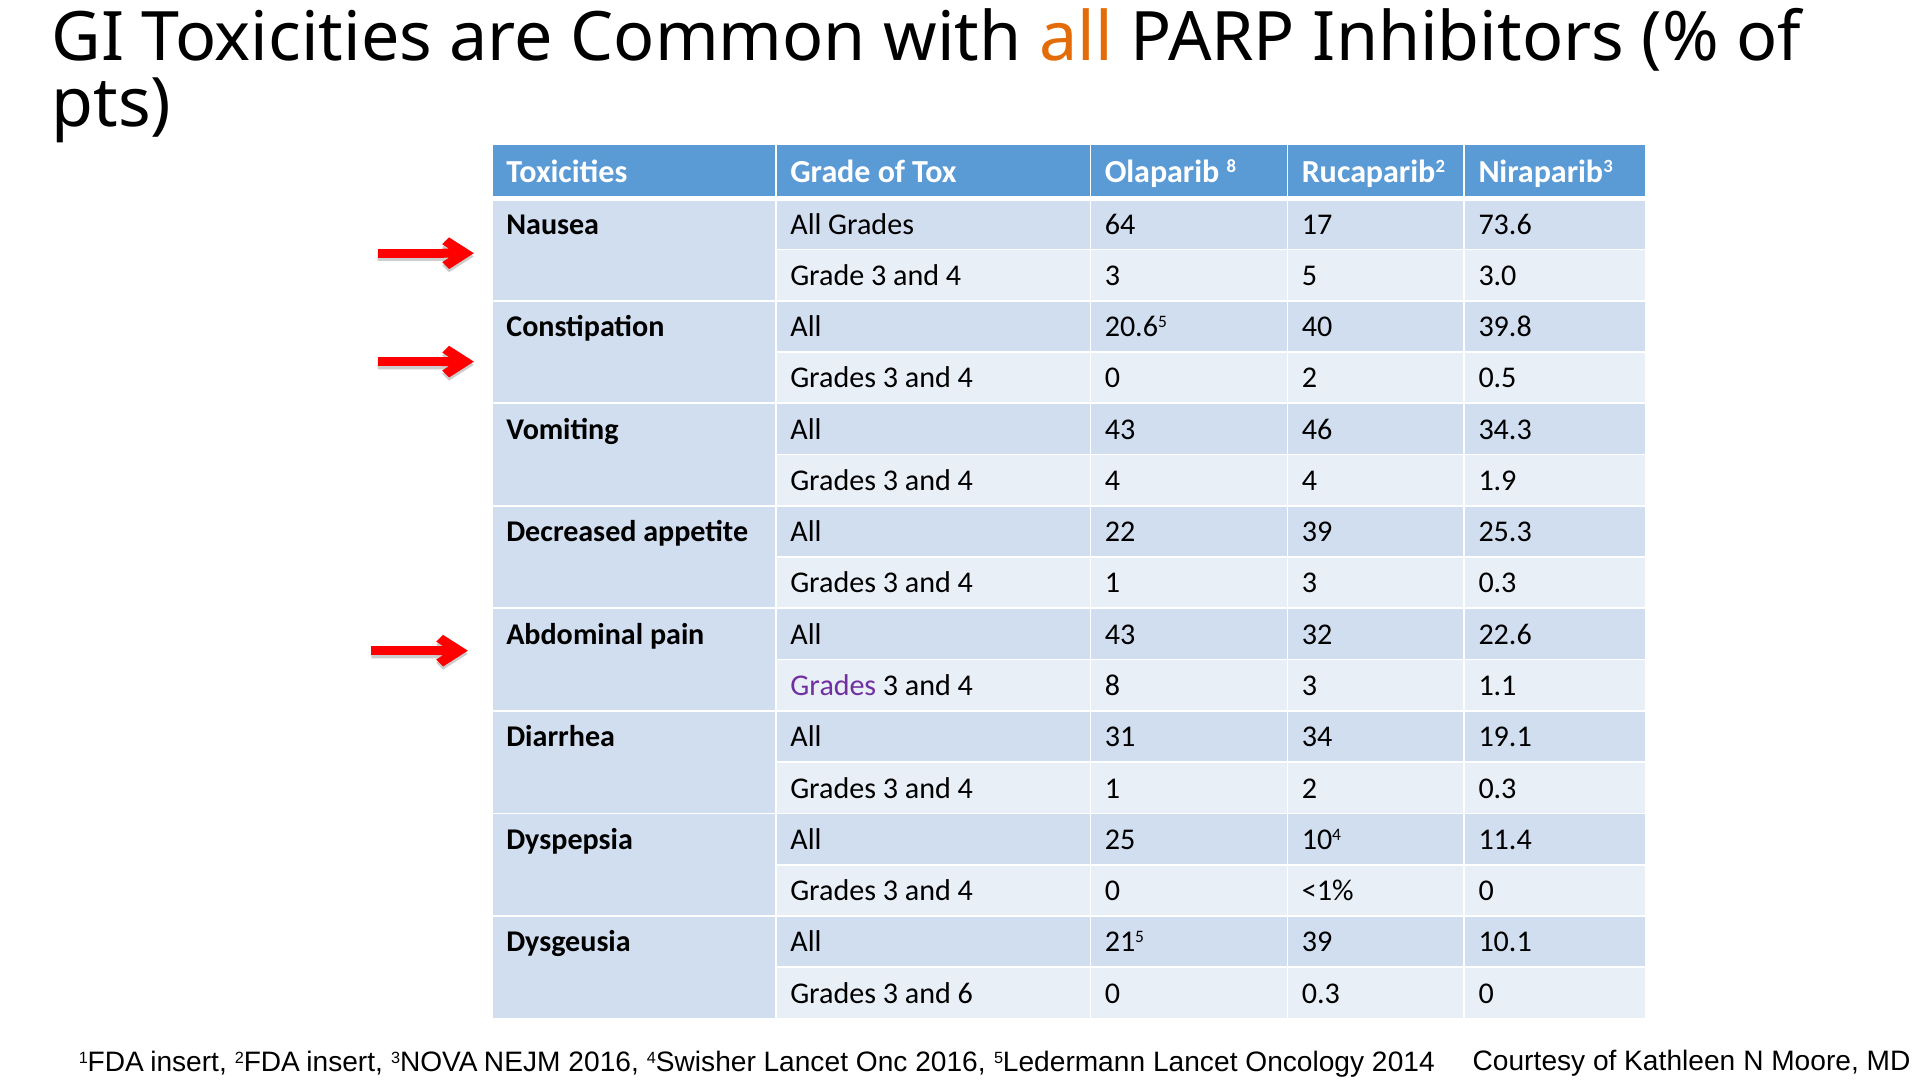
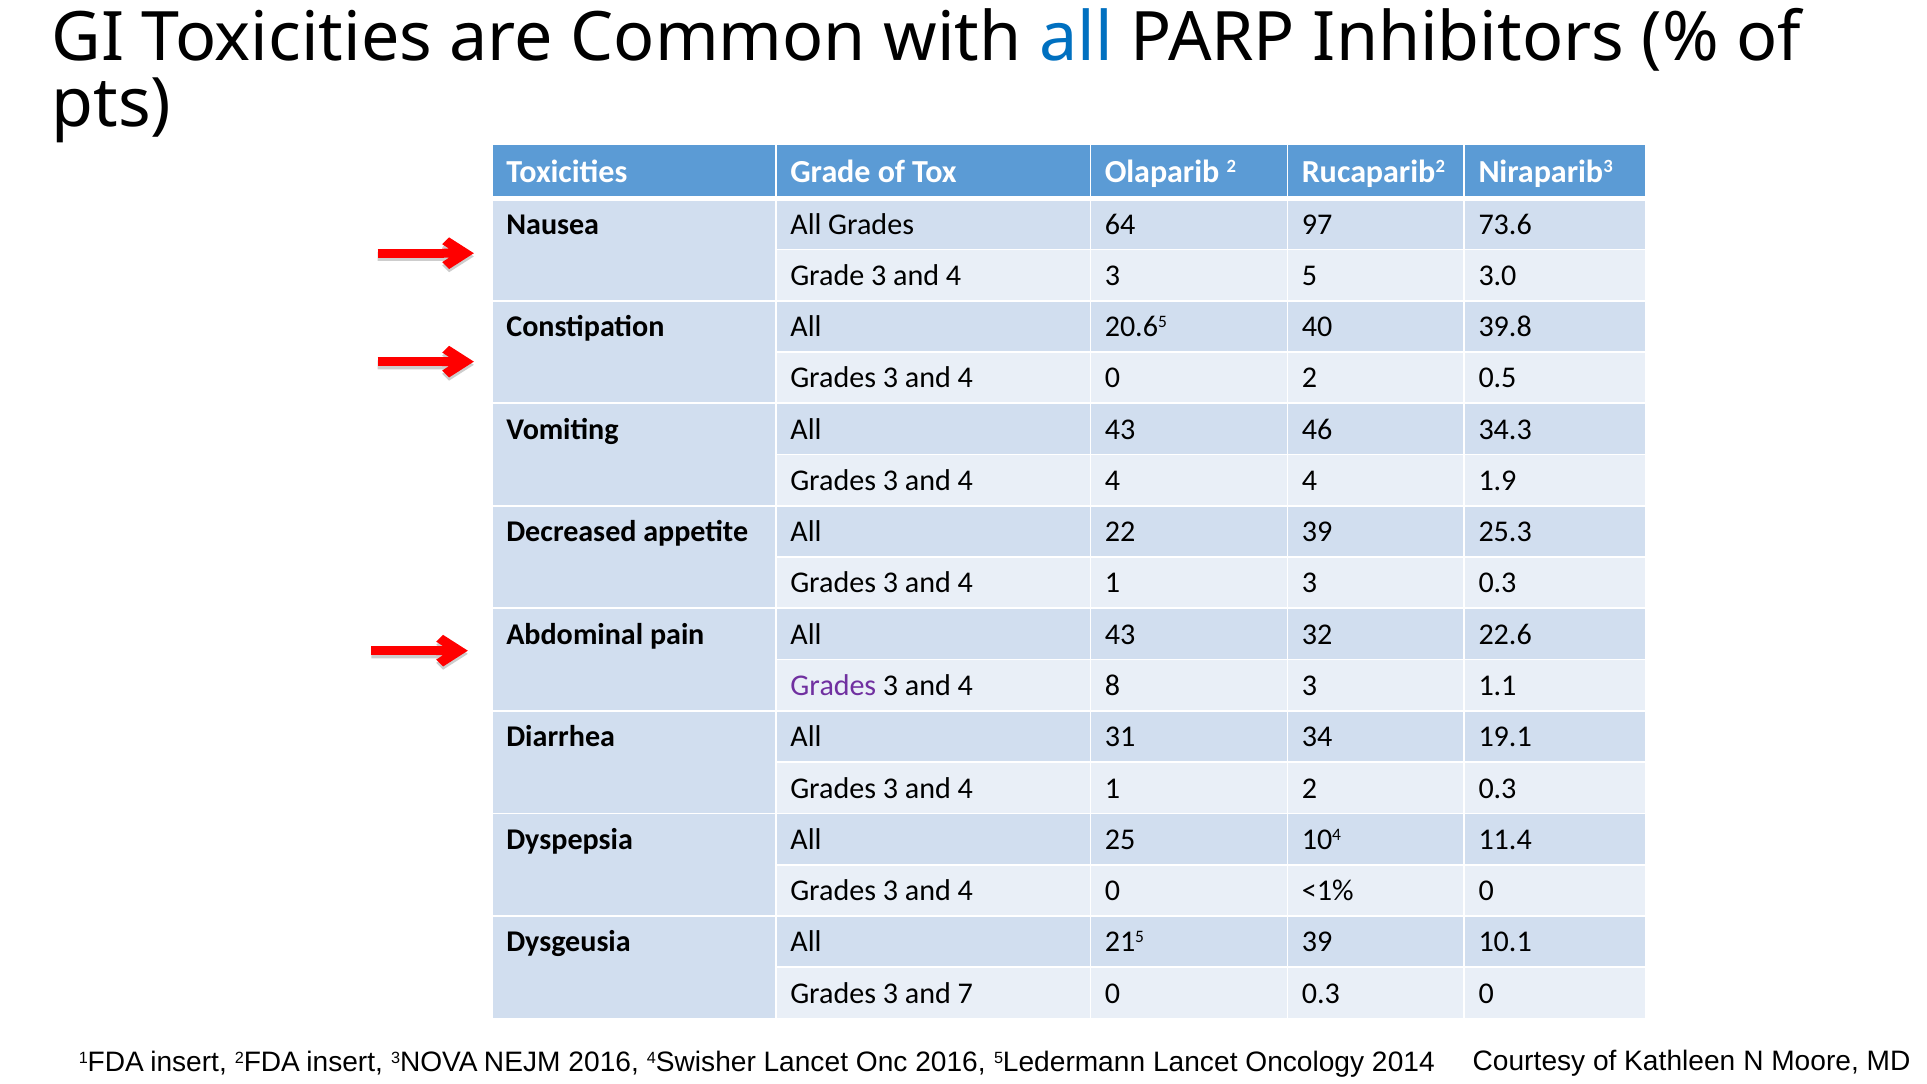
all colour: orange -> blue (1076, 38)
Olaparib 8: 8 -> 2 (1231, 167)
17: 17 -> 97 (1317, 224)
6: 6 -> 7 (965, 993)
